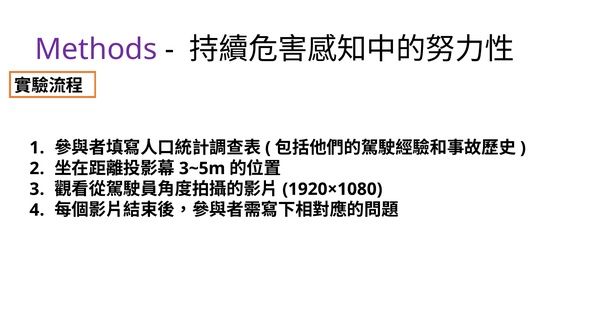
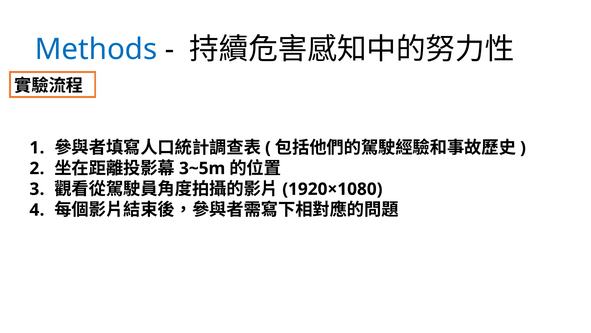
Methods colour: purple -> blue (96, 49)
